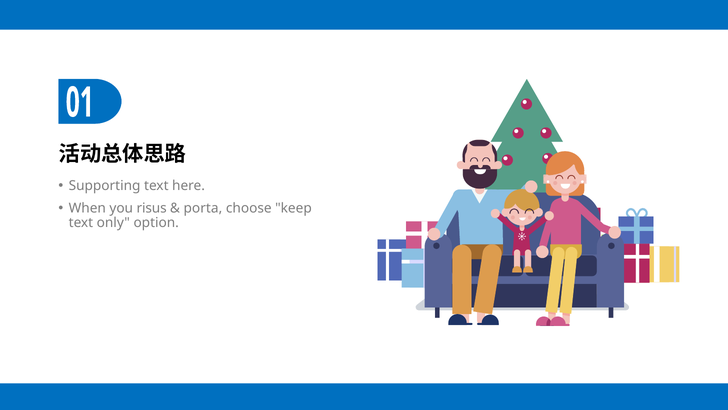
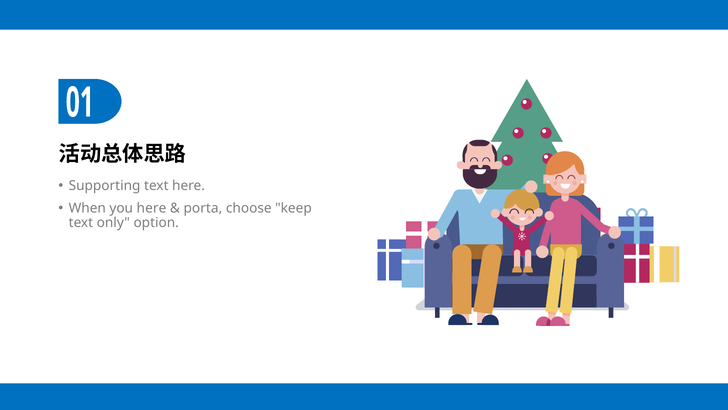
you risus: risus -> here (151, 208)
